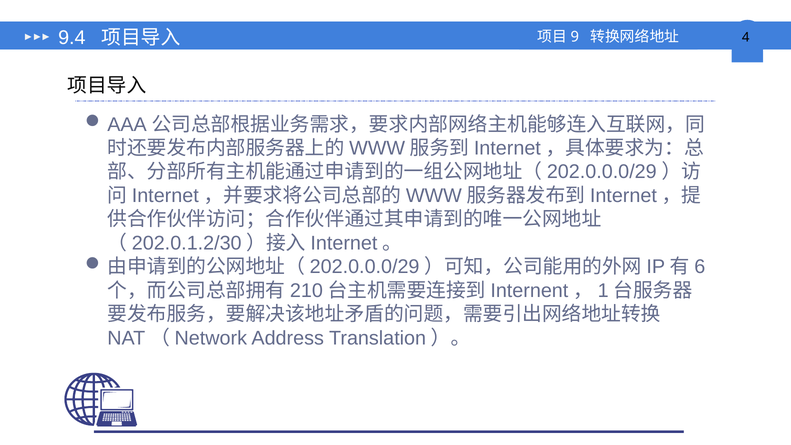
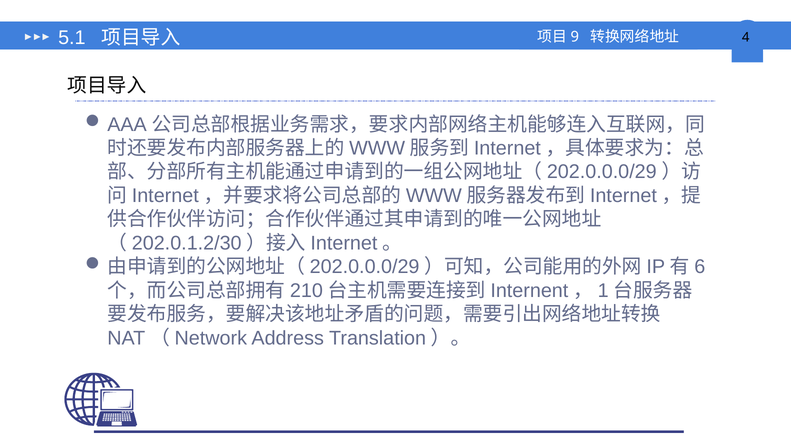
9.4: 9.4 -> 5.1 (72, 38)
